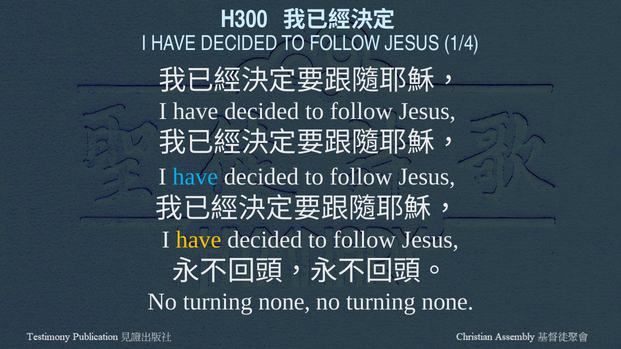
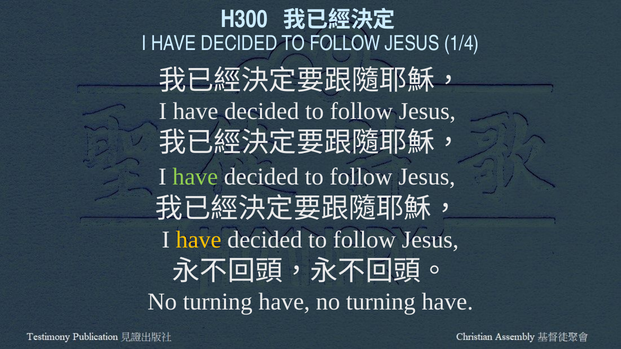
have colour: light blue -> light green (195, 177)
none: none -> have (284, 302)
none: none -> have (447, 302)
